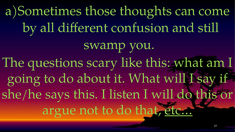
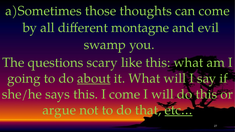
confusion: confusion -> montagne (140, 28)
still: still -> evil (208, 28)
about underline: none -> present (94, 78)
I listen: listen -> come (125, 94)
